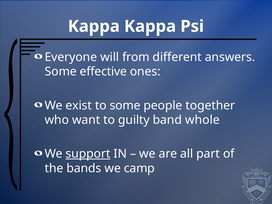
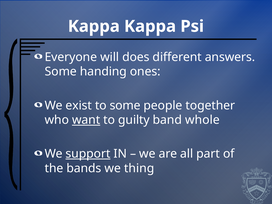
from: from -> does (136, 57)
effective: effective -> handing (103, 72)
want underline: none -> present (86, 120)
camp: camp -> thing (139, 168)
